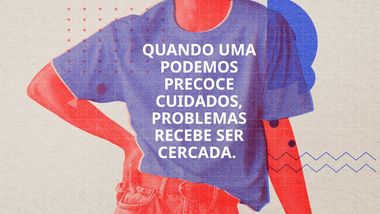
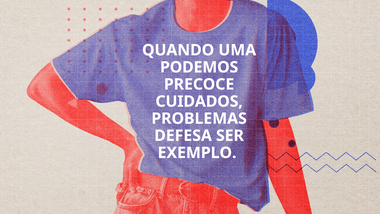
RECEBE: RECEBE -> DEFESA (183, 136)
CERCADA: CERCADA -> EXEMPLO (197, 153)
